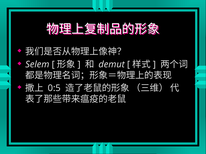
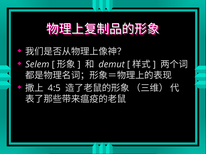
0:5: 0:5 -> 4:5 (54, 88)
